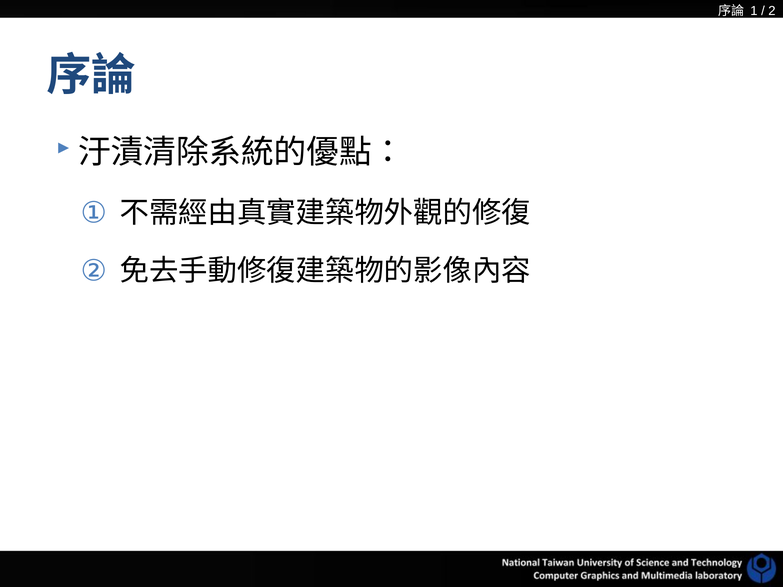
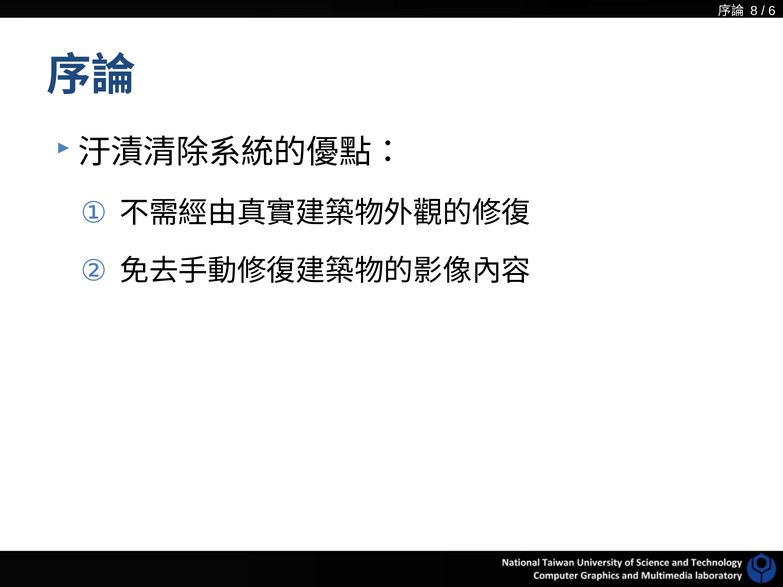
1: 1 -> 8 (754, 11)
2: 2 -> 6 (772, 11)
